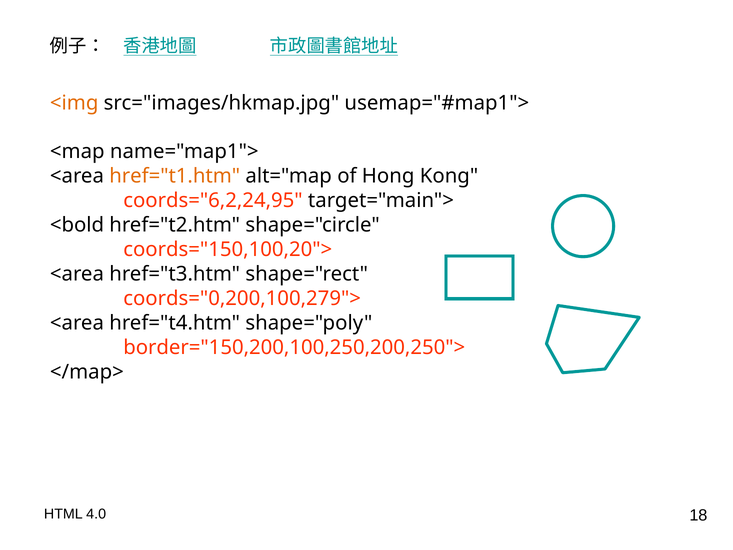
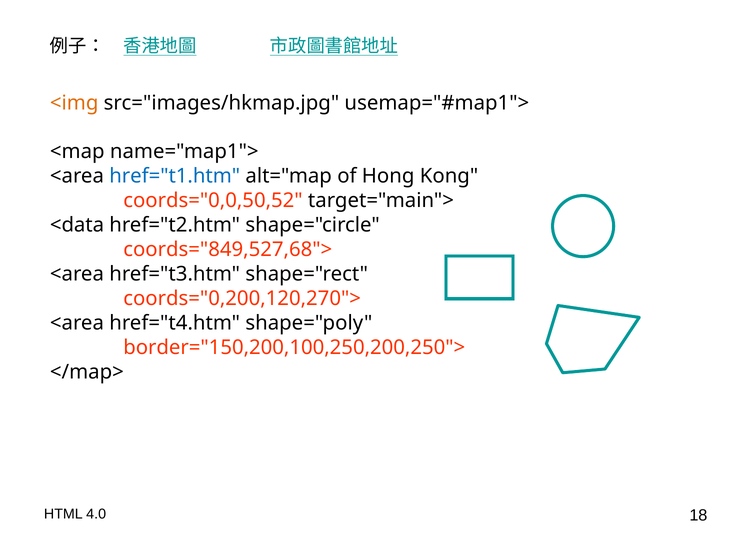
href="t1.htm colour: orange -> blue (175, 176)
coords="6,2,24,95: coords="6,2,24,95 -> coords="0,0,50,52 (213, 201)
<bold: <bold -> <data (77, 225)
coords="150,100,20">: coords="150,100,20"> -> coords="849,527,68"> (228, 249)
coords="0,200,100,279">: coords="0,200,100,279"> -> coords="0,200,120,270"> (242, 298)
